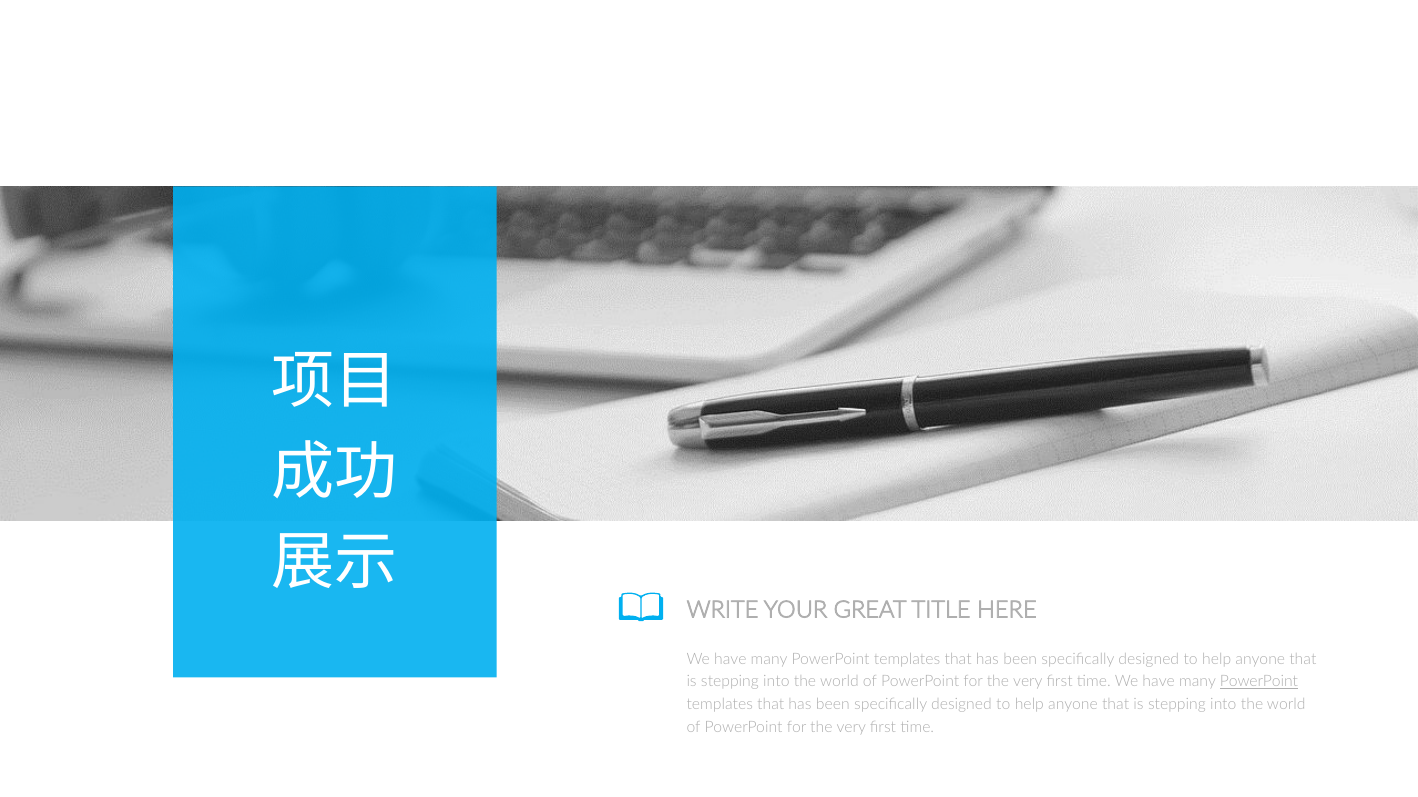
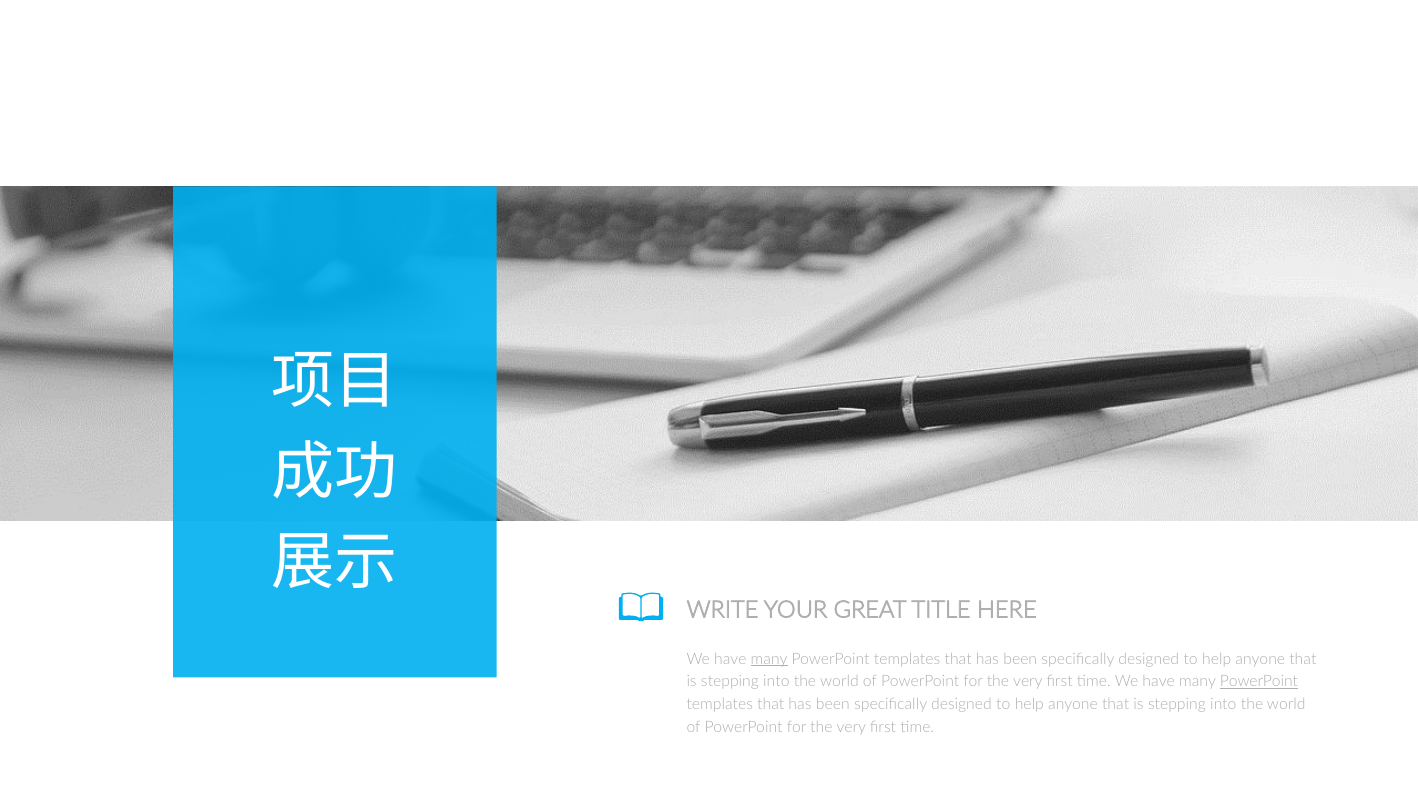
many underline: none -> present (769, 660)
